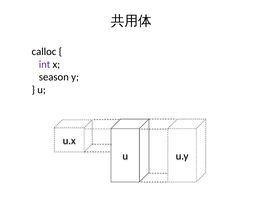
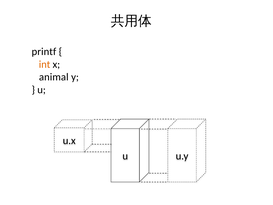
calloc: calloc -> printf (44, 51)
int colour: purple -> orange (45, 64)
season: season -> animal (54, 77)
